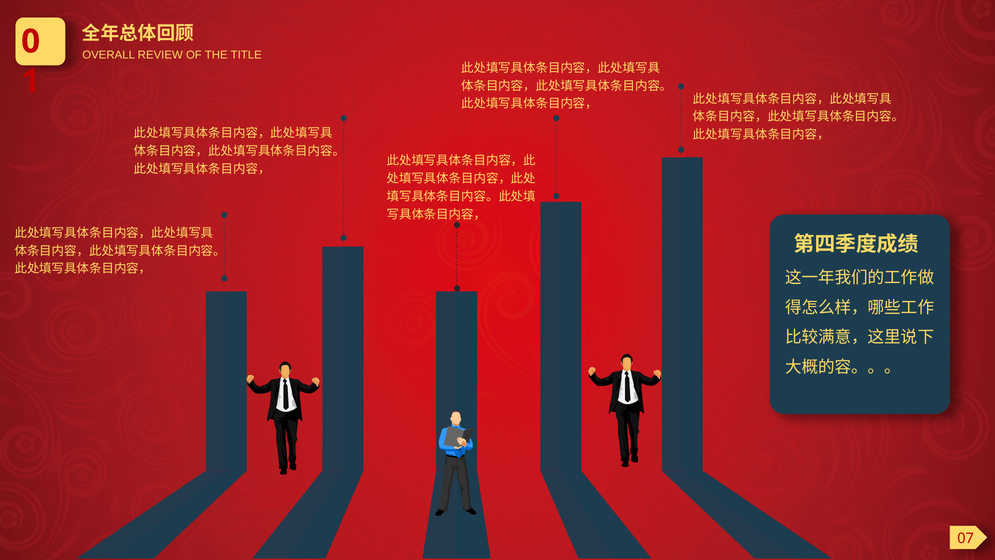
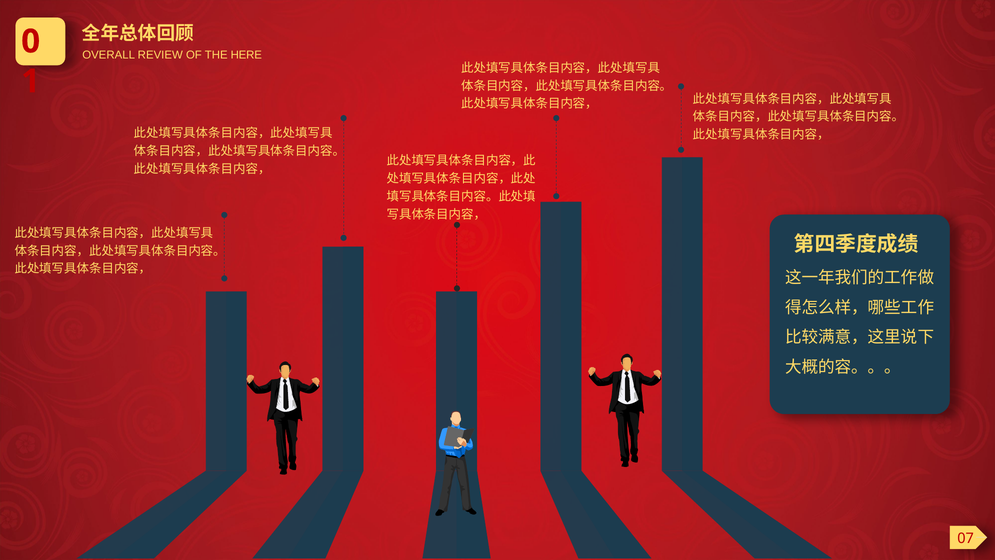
TITLE: TITLE -> HERE (246, 55)
